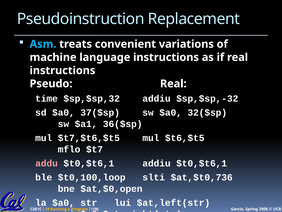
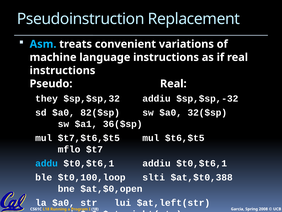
time: time -> they (47, 98)
37($sp: 37($sp -> 82($sp (100, 112)
addu colour: pink -> light blue (47, 163)
$at,$t0,736: $at,$t0,736 -> $at,$t0,388 (202, 177)
